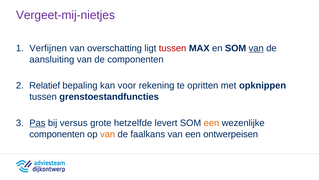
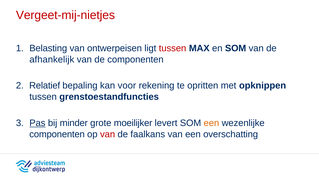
Vergeet-mij-nietjes colour: purple -> red (65, 15)
Verfijnen: Verfijnen -> Belasting (48, 48)
overschatting: overschatting -> ontwerpeisen (115, 48)
van underline: present -> none (256, 48)
aansluiting: aansluiting -> afhankelijk (52, 59)
versus: versus -> minder (74, 123)
hetzelfde: hetzelfde -> moeilijker (133, 123)
van colour: orange -> red (108, 134)
ontwerpeisen: ontwerpeisen -> overschatting (231, 134)
